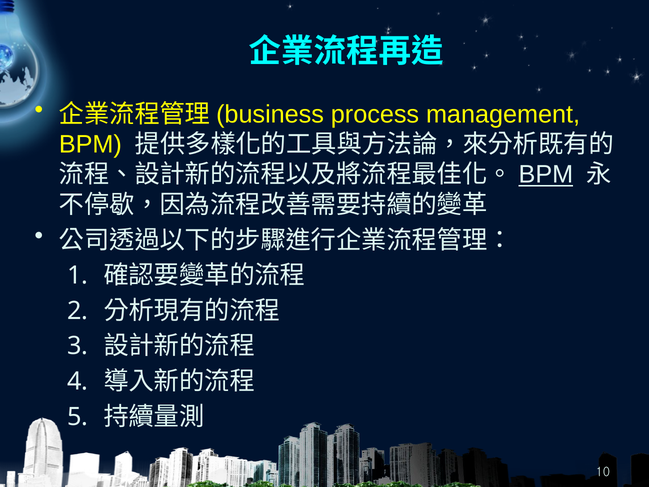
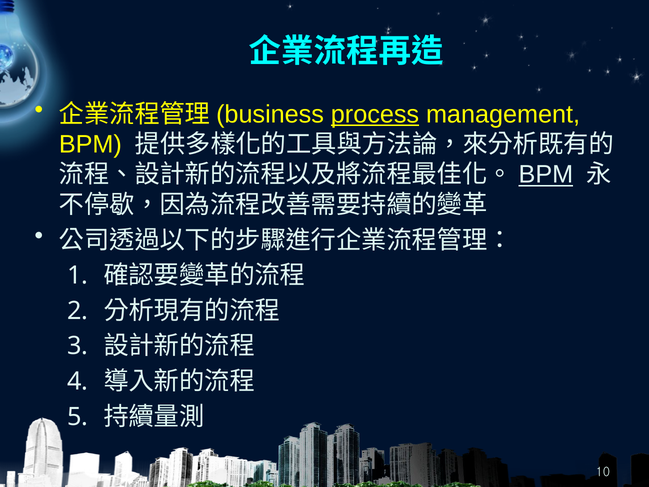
process underline: none -> present (375, 114)
